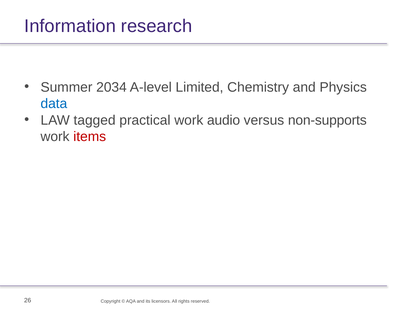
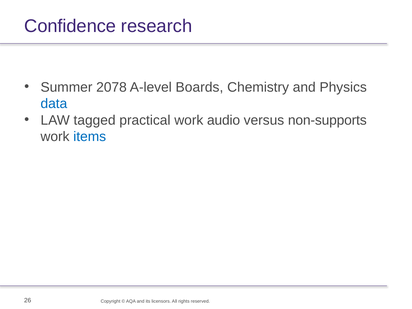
Information: Information -> Confidence (70, 26)
2034: 2034 -> 2078 (111, 87)
Limited: Limited -> Boards (199, 87)
items colour: red -> blue (90, 137)
